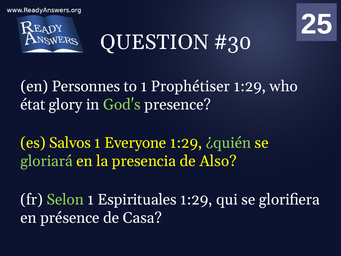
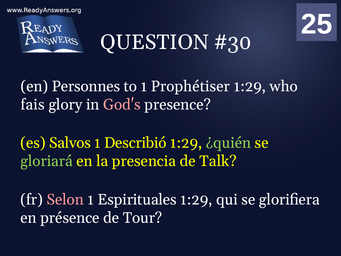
état: état -> fais (33, 104)
God's colour: light green -> pink (122, 104)
Everyone: Everyone -> Describió (135, 143)
Also: Also -> Talk (218, 161)
Selon colour: light green -> pink (65, 199)
Casa: Casa -> Tour (143, 218)
